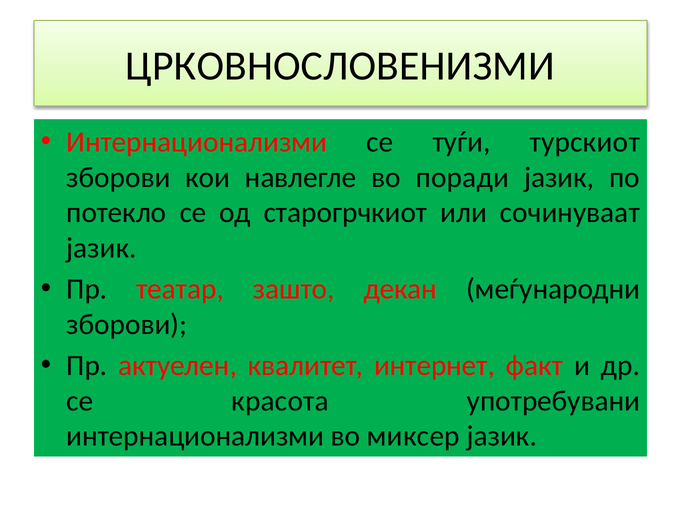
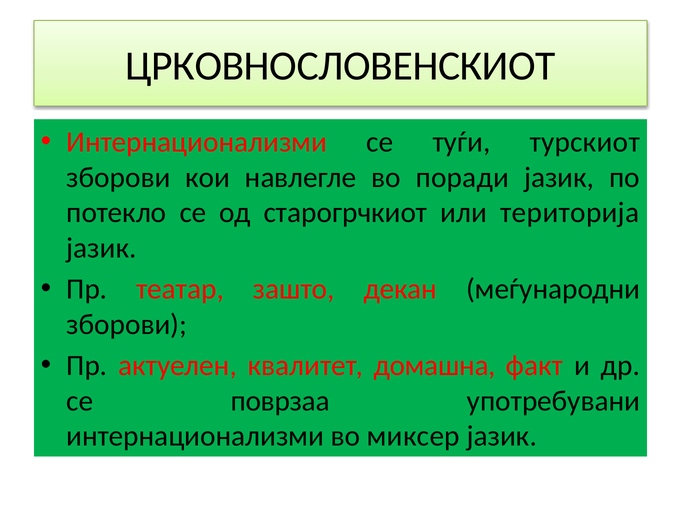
ЦРКОВНОСЛОВЕНИЗМИ: ЦРКОВНОСЛОВЕНИЗМИ -> ЦРКОВНОСЛОВЕНСКИОТ (340, 66)
сочинуваат: сочинуваат -> територија (570, 213)
интернет: интернет -> домашна (435, 366)
красота: красота -> поврзаа (280, 401)
